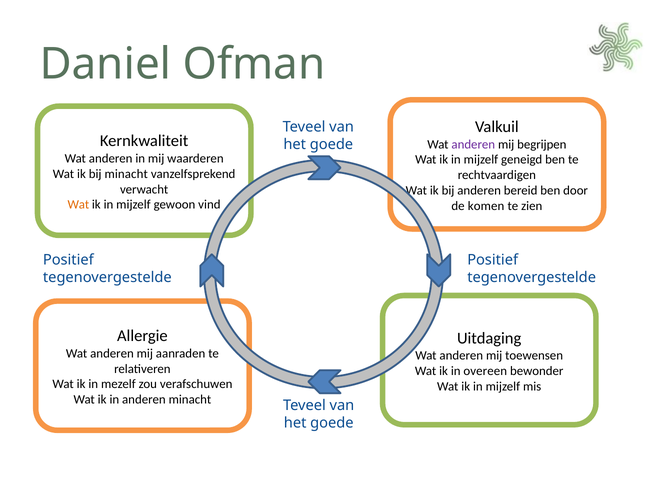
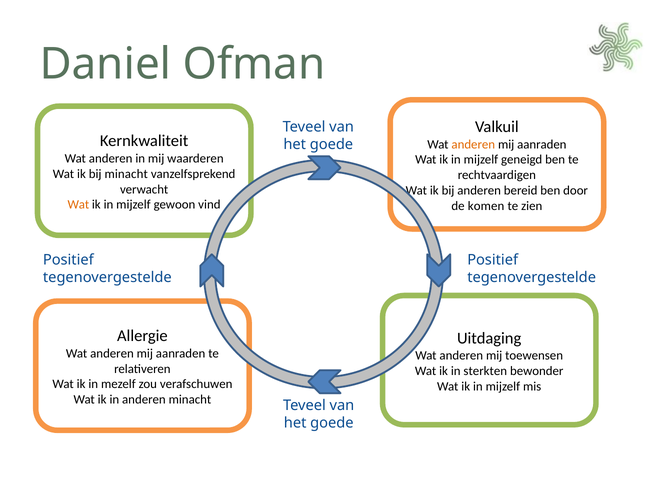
anderen colour: purple -> orange (473, 144)
begrijpen: begrijpen -> aanraden (542, 144)
overeen: overeen -> sterkten (485, 371)
